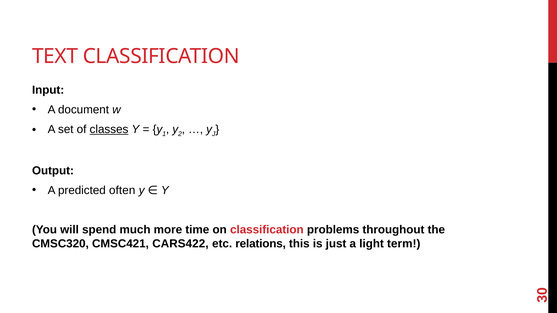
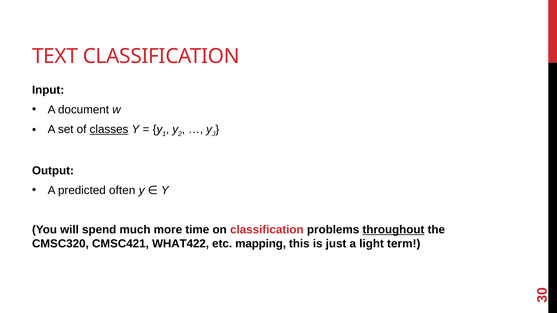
throughout underline: none -> present (393, 230)
CARS422: CARS422 -> WHAT422 (181, 244)
relations: relations -> mapping (261, 244)
